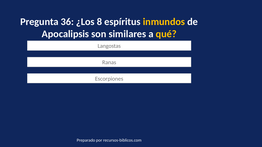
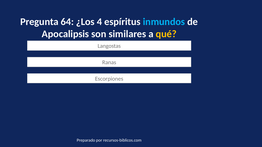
36: 36 -> 64 (67, 22)
8: 8 -> 4 (99, 22)
inmundos colour: yellow -> light blue (164, 22)
